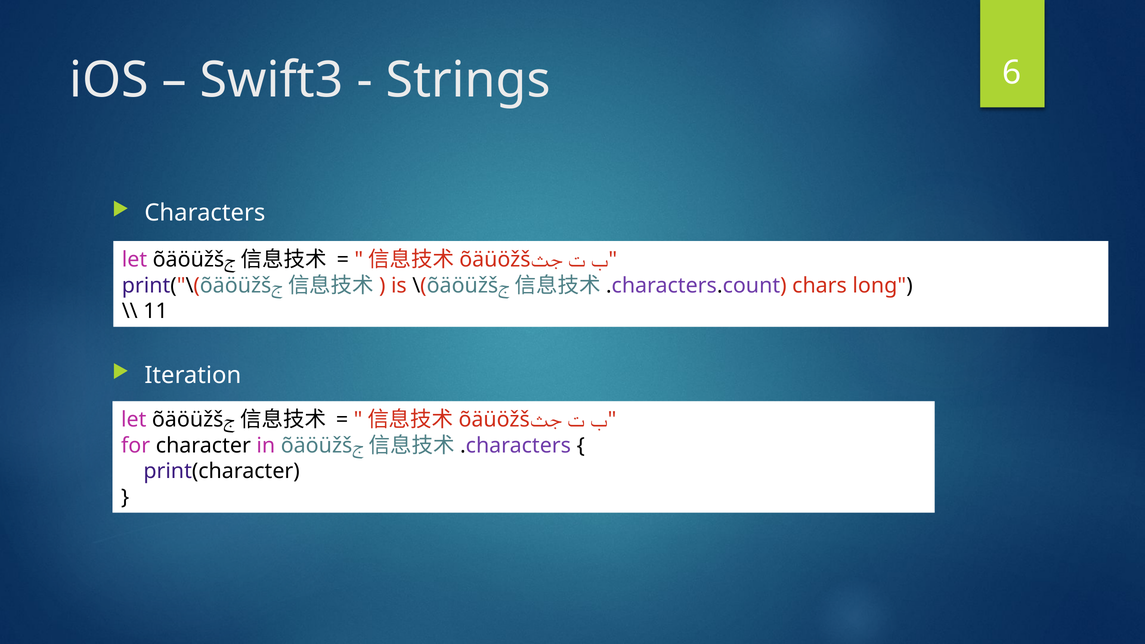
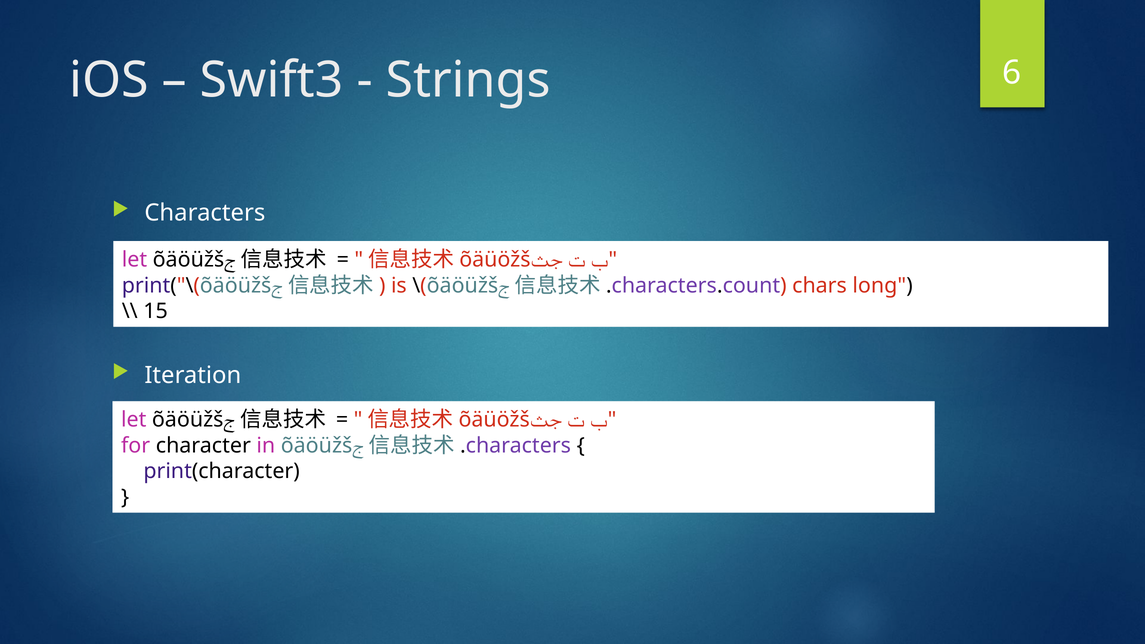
11: 11 -> 15 (156, 311)
